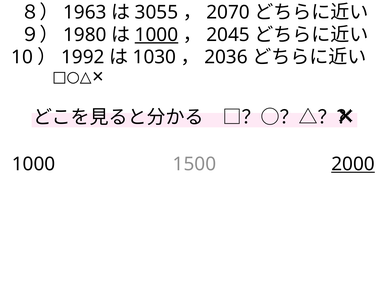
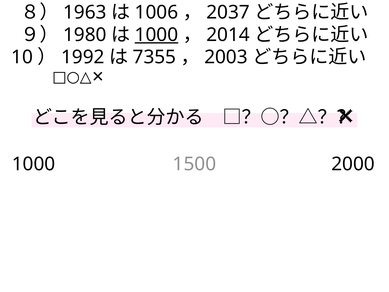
3055: 3055 -> 1006 (156, 12)
2070: 2070 -> 2037 (228, 12)
2045: 2045 -> 2014 (228, 35)
1030: 1030 -> 7355 (154, 57)
2036: 2036 -> 2003 (226, 57)
2000 underline: present -> none (353, 164)
